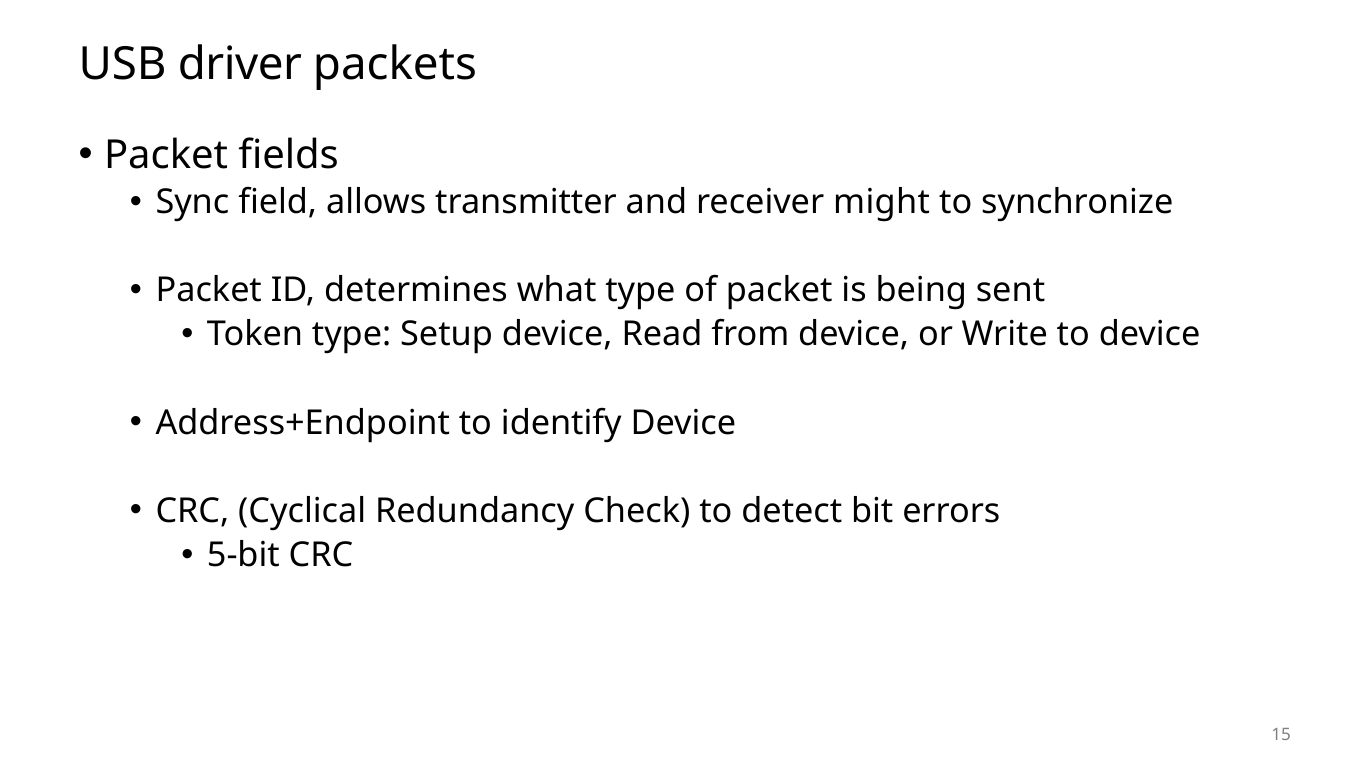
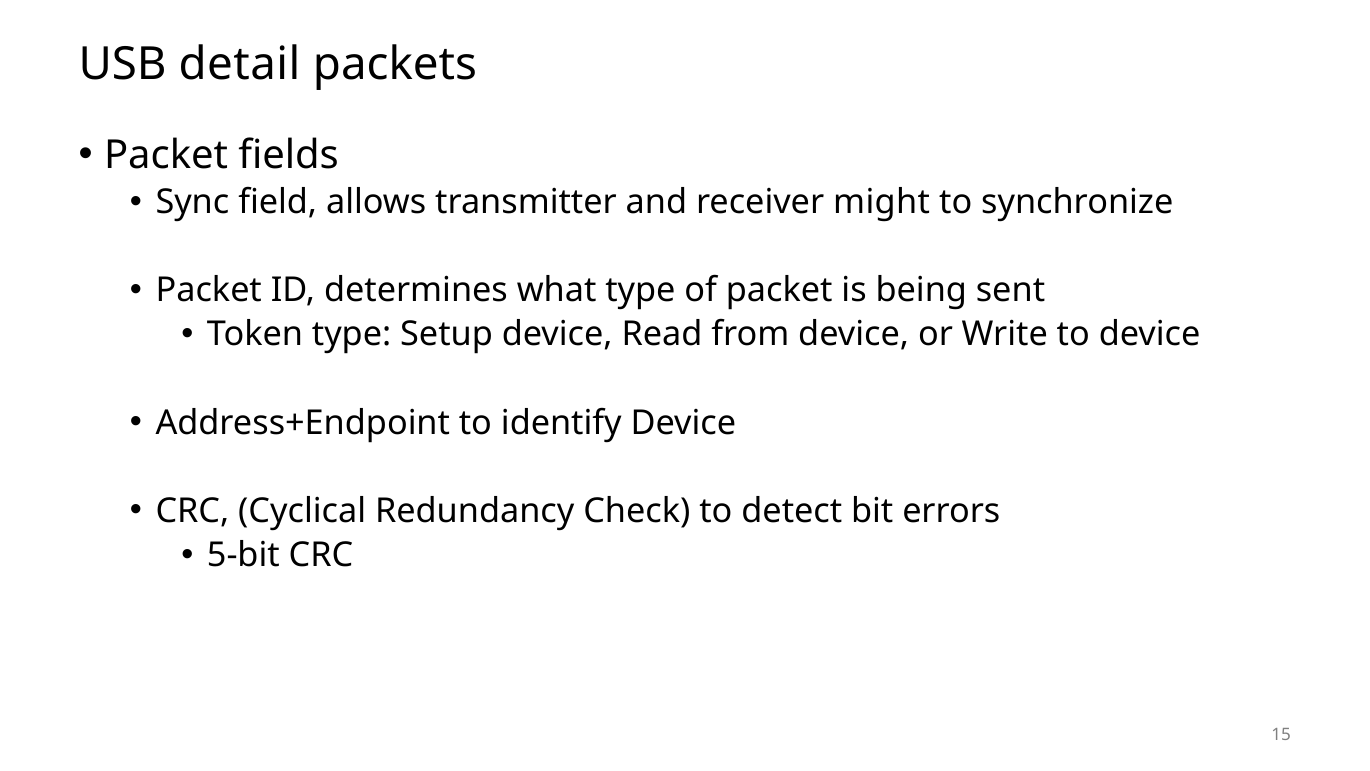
driver: driver -> detail (240, 64)
